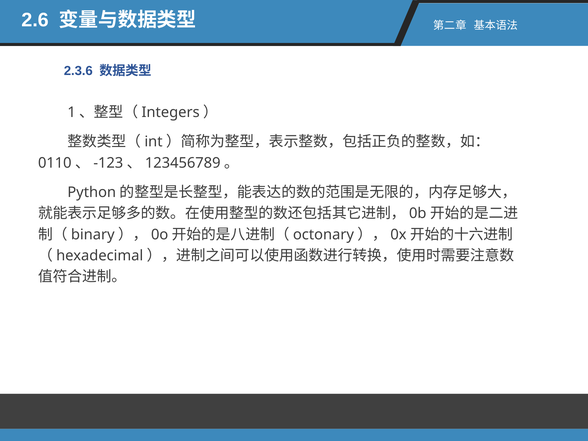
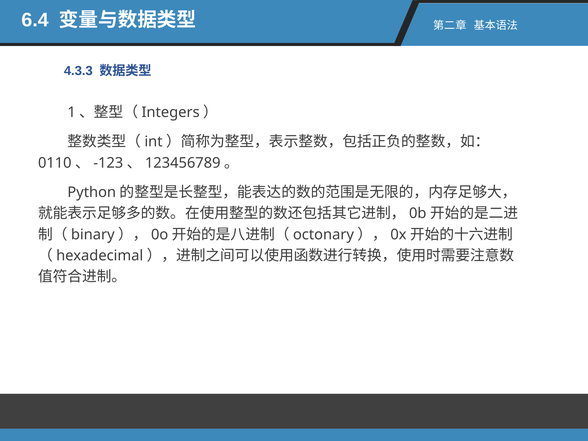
2.6: 2.6 -> 6.4 (35, 20)
2.3.6: 2.3.6 -> 4.3.3 (78, 71)
